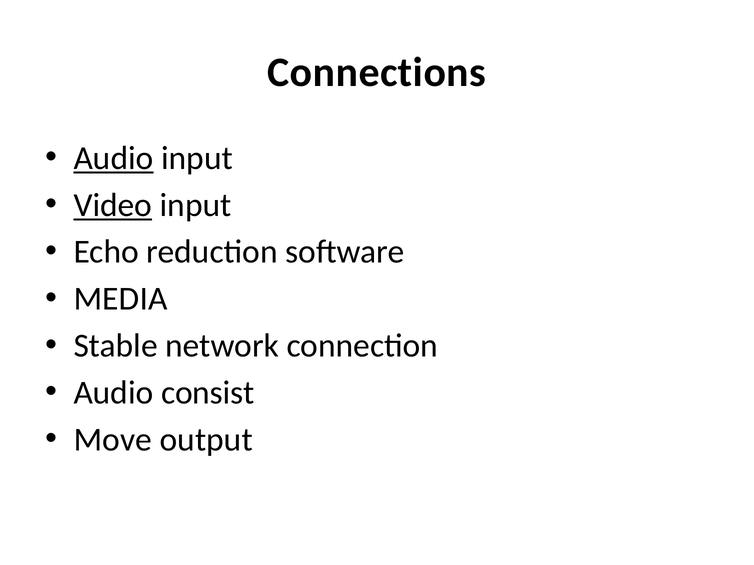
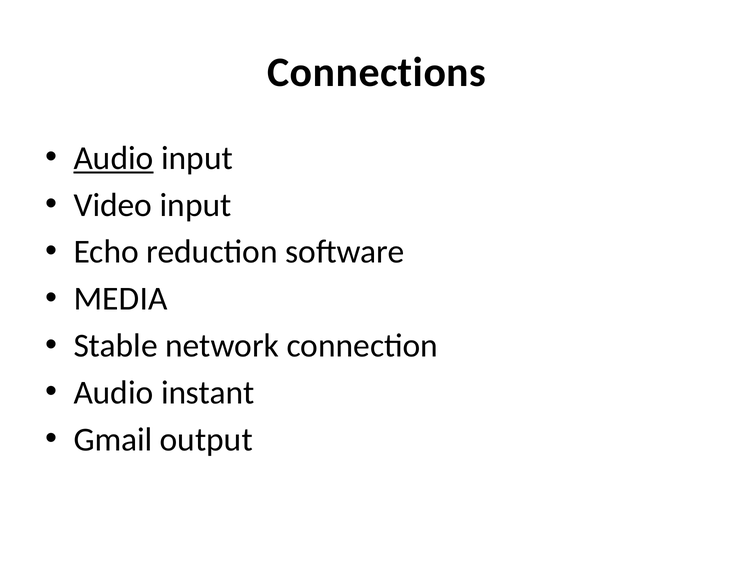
Video underline: present -> none (113, 205)
consist: consist -> instant (208, 393)
Move: Move -> Gmail (113, 440)
